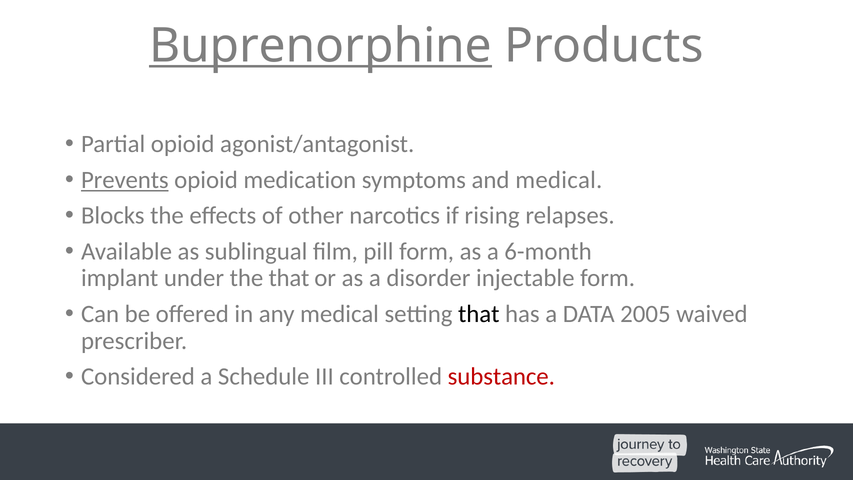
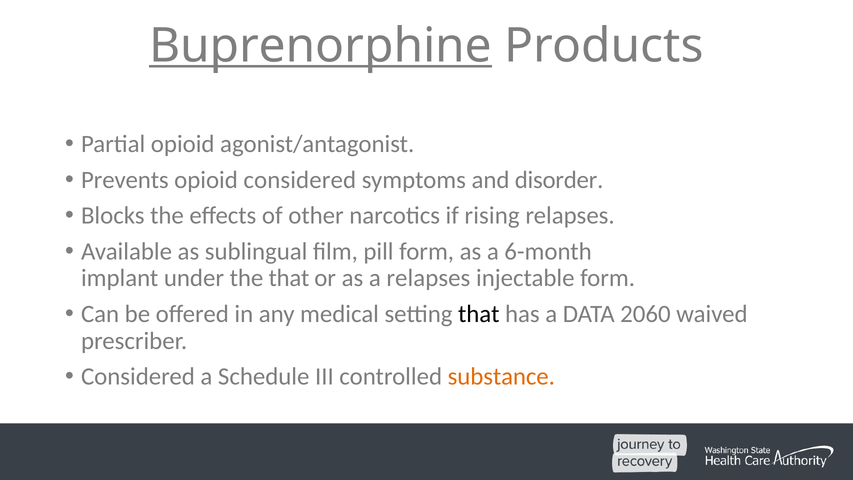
Prevents underline: present -> none (125, 180)
opioid medication: medication -> considered (300, 180)
and medical: medical -> disorder (559, 180)
a disorder: disorder -> relapses (428, 278)
2005: 2005 -> 2060 (645, 314)
substance colour: red -> orange (501, 376)
